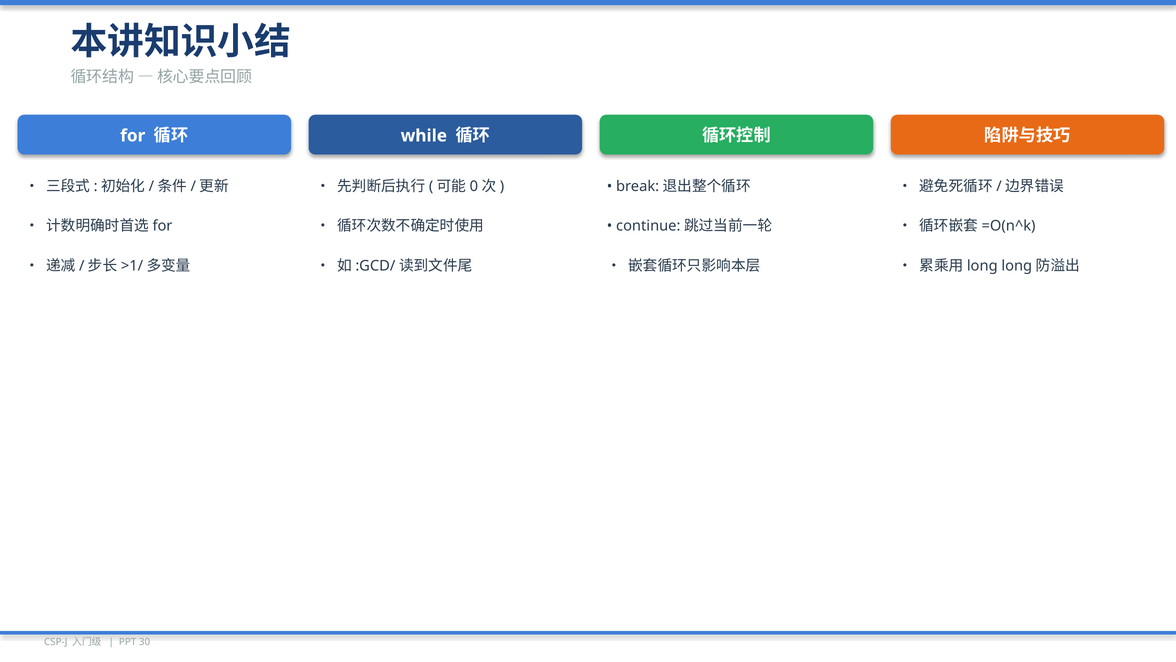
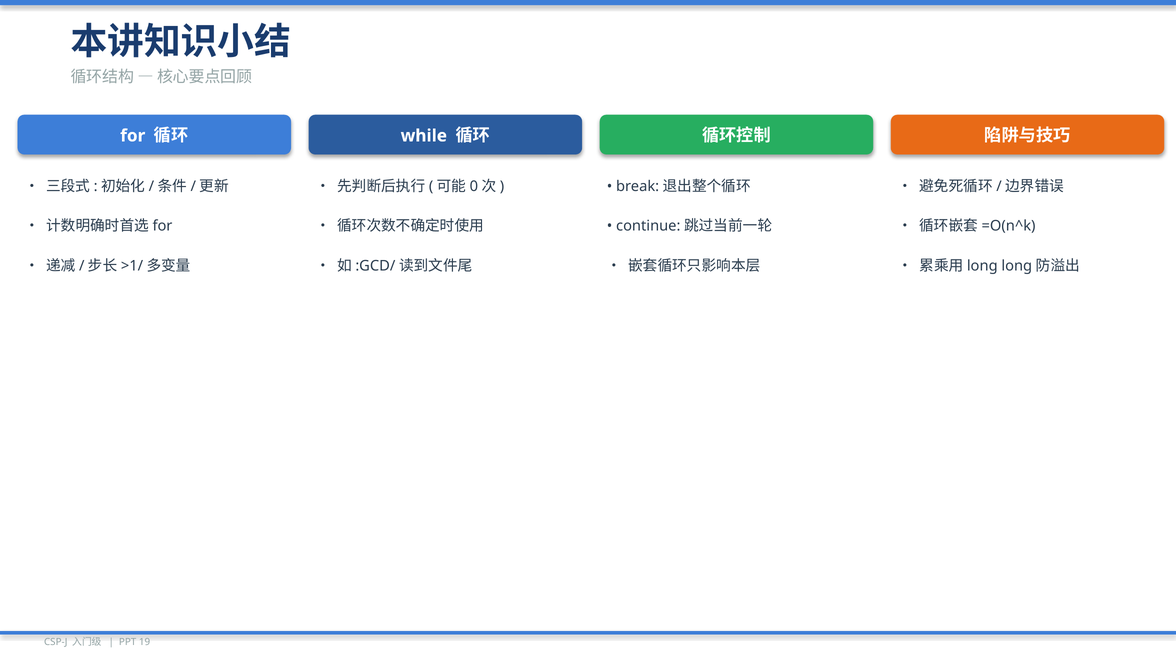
30: 30 -> 19 (145, 642)
